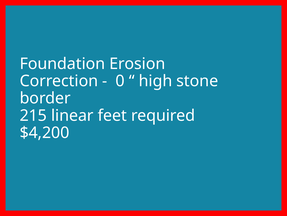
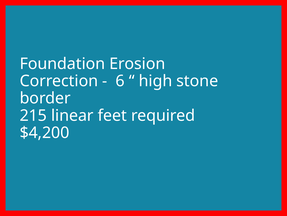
0: 0 -> 6 (120, 81)
